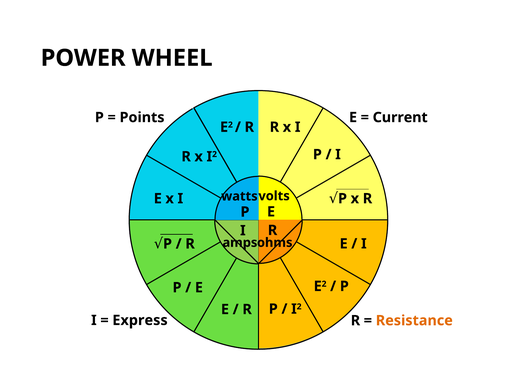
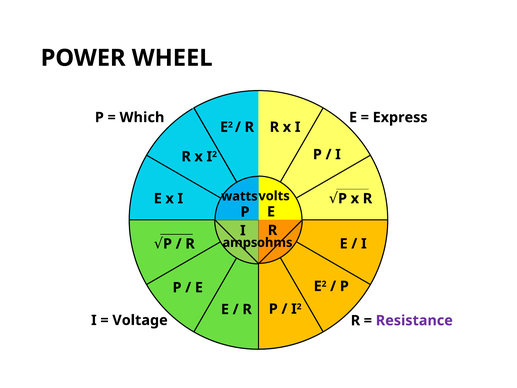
Points: Points -> Which (142, 117)
Current: Current -> Express (400, 117)
Express: Express -> Voltage (140, 320)
Resistance colour: orange -> purple (414, 320)
